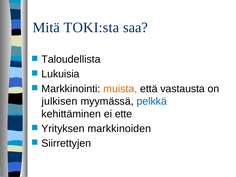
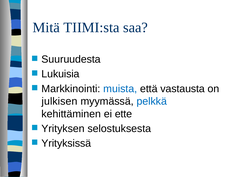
TOKI:sta: TOKI:sta -> TIIMI:sta (91, 28)
Taloudellista: Taloudellista -> Suuruudesta (71, 59)
muista colour: orange -> blue (120, 89)
markkinoiden: markkinoiden -> selostuksesta (119, 129)
Siirrettyjen: Siirrettyjen -> Yrityksissä (66, 143)
